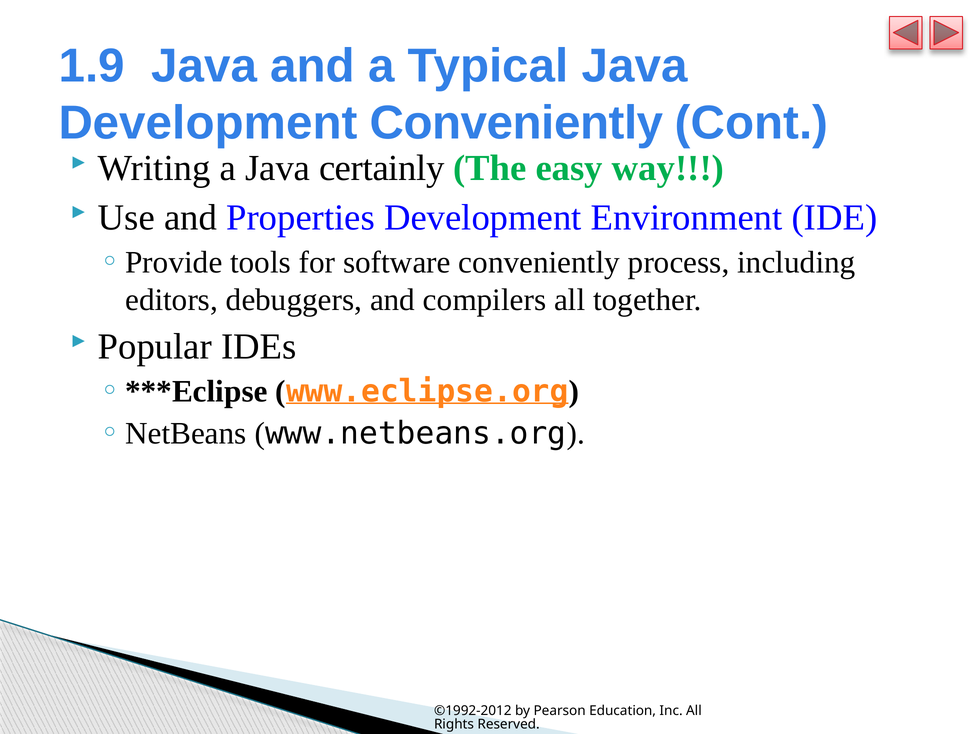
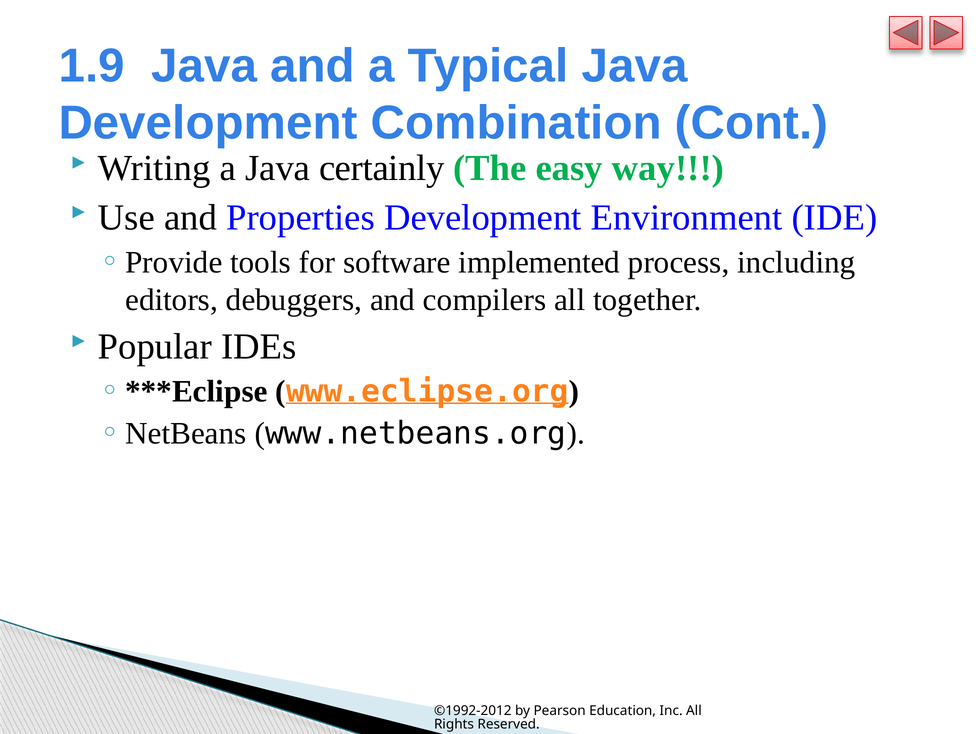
Development Conveniently: Conveniently -> Combination (516, 123)
software conveniently: conveniently -> implemented (539, 263)
